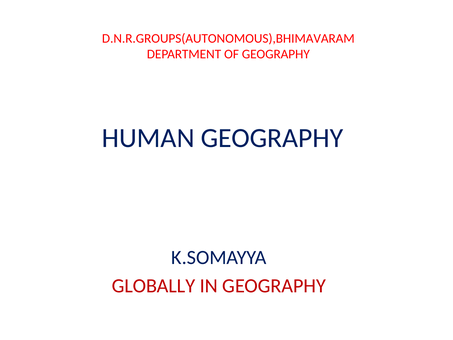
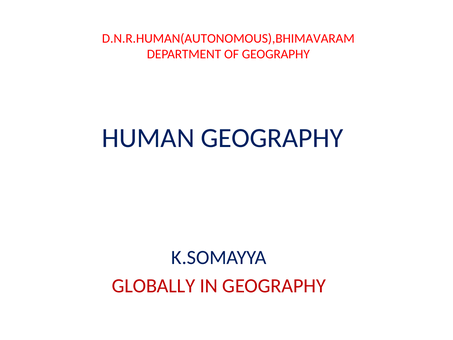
D.N.R.GROUPS(AUTONOMOUS),BHIMAVARAM: D.N.R.GROUPS(AUTONOMOUS),BHIMAVARAM -> D.N.R.HUMAN(AUTONOMOUS),BHIMAVARAM (228, 38)
